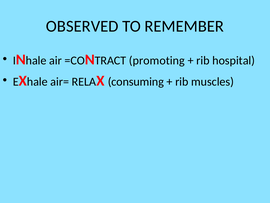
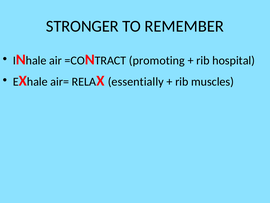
OBSERVED: OBSERVED -> STRONGER (82, 26)
consuming: consuming -> essentially (136, 81)
